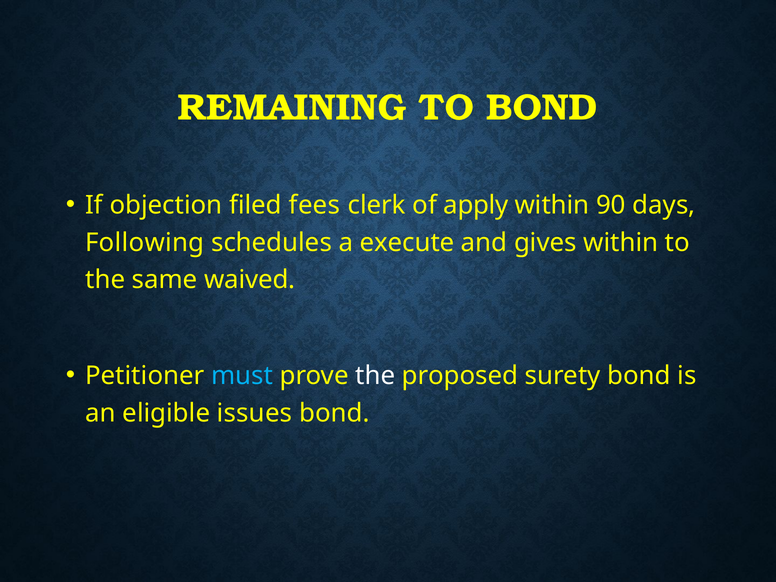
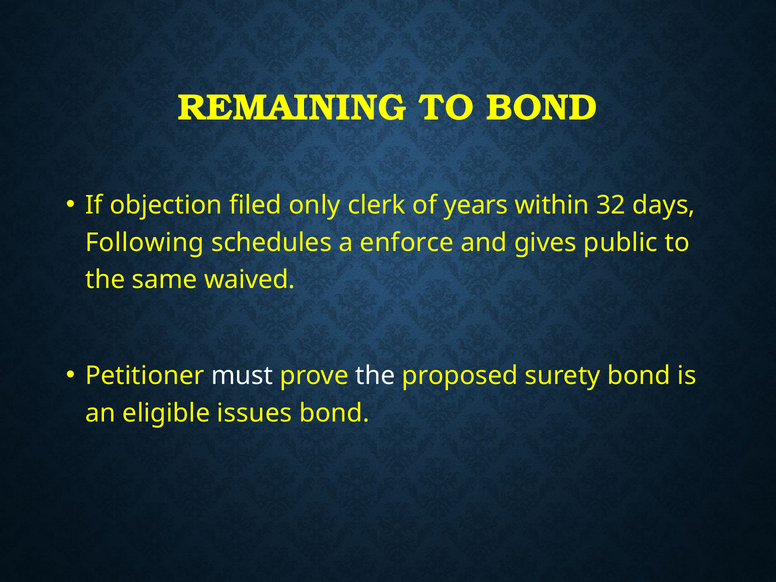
fees: fees -> only (315, 205)
apply: apply -> years (476, 205)
90: 90 -> 32 (611, 205)
execute: execute -> enforce (407, 243)
gives within: within -> public (621, 243)
must colour: light blue -> white (242, 376)
